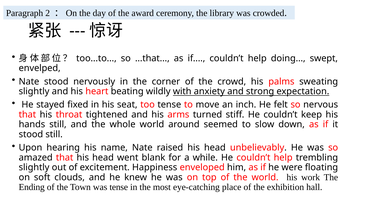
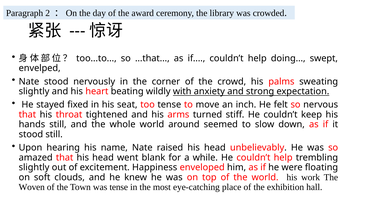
Ending: Ending -> Woven (32, 187)
